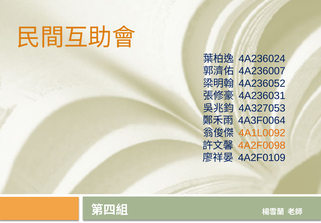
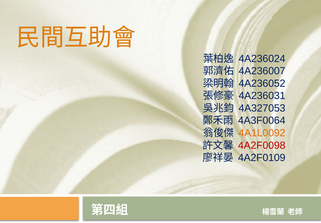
4A2F0098 colour: orange -> red (262, 145)
